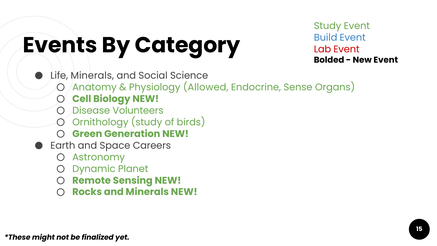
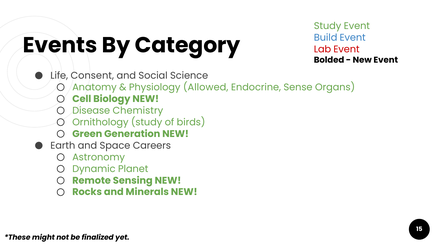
Life Minerals: Minerals -> Consent (92, 76)
Volunteers: Volunteers -> Chemistry (138, 110)
